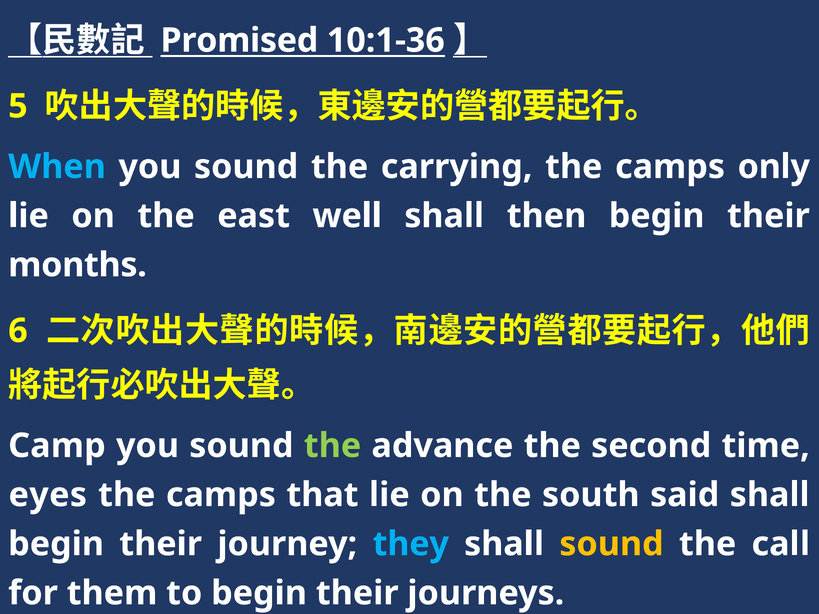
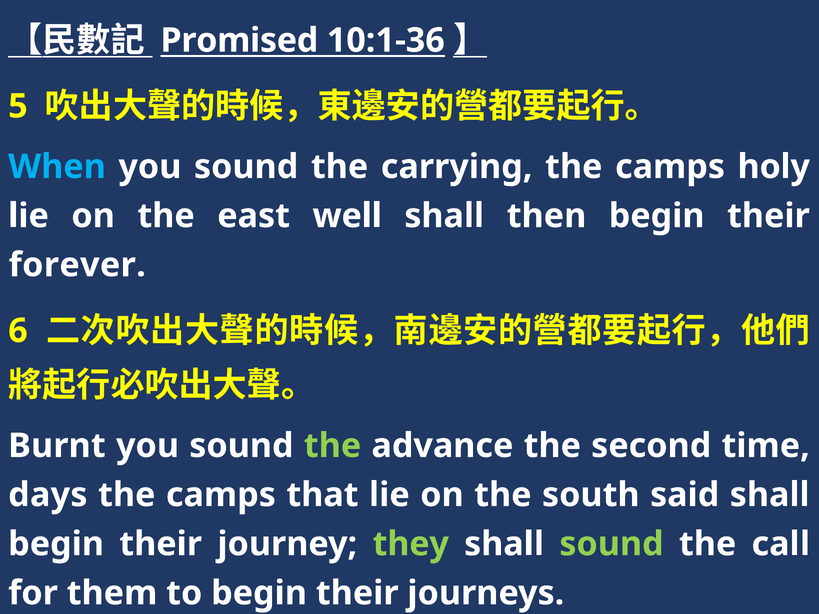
only: only -> holy (774, 167)
months: months -> forever (77, 265)
Camp: Camp -> Burnt (57, 446)
eyes: eyes -> days (48, 495)
they colour: light blue -> light green (411, 544)
sound colour: yellow -> light green (611, 544)
